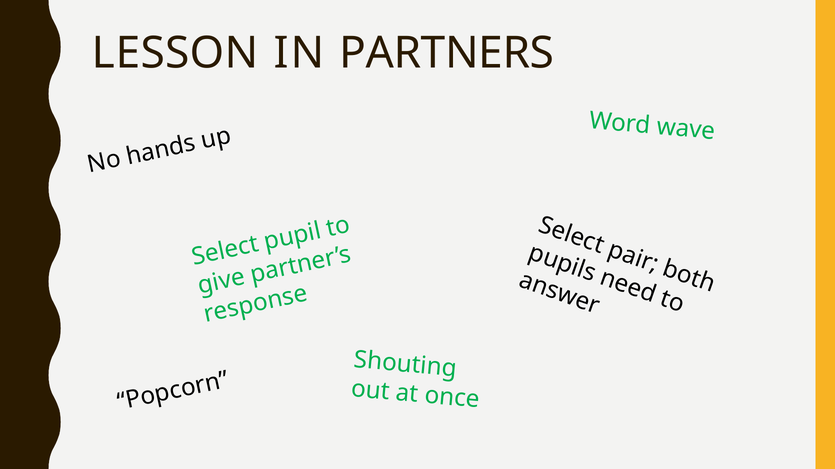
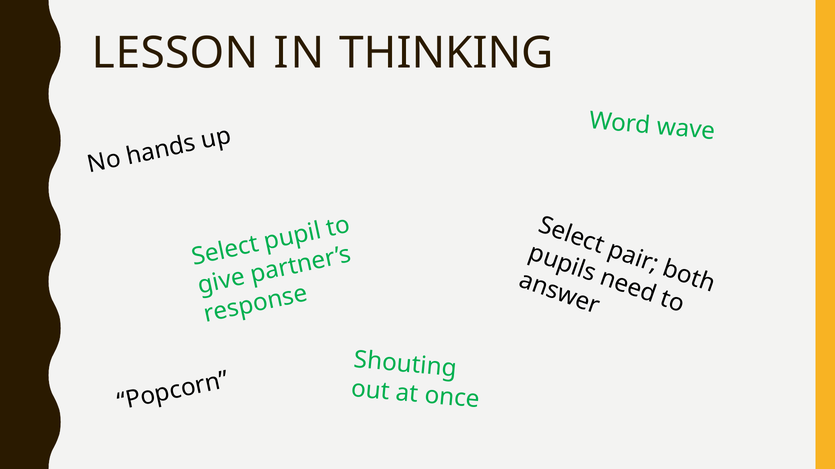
PARTNERS: PARTNERS -> THINKING (446, 53)
